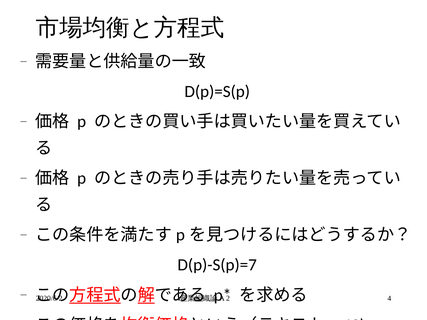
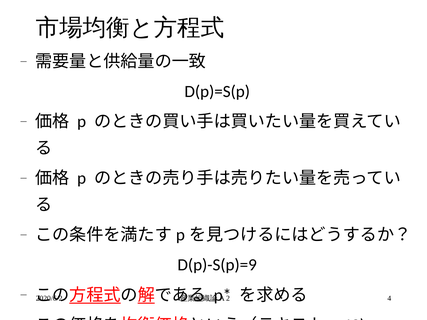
D(p)-S(p)=7: D(p)-S(p)=7 -> D(p)-S(p)=9 (217, 265)
